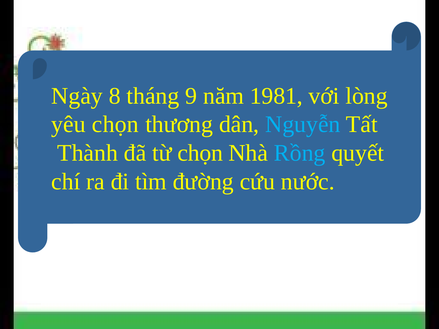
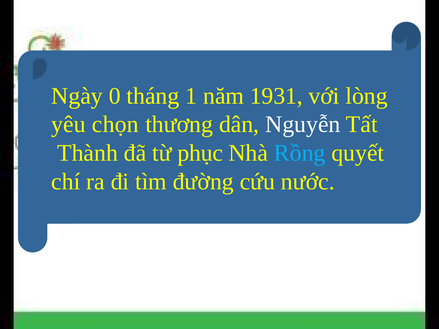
8: 8 -> 0 (115, 96)
9: 9 -> 1 (191, 96)
1981: 1981 -> 1931 (276, 96)
Nguyễn colour: light blue -> white (303, 125)
từ chọn: chọn -> phục (200, 153)
